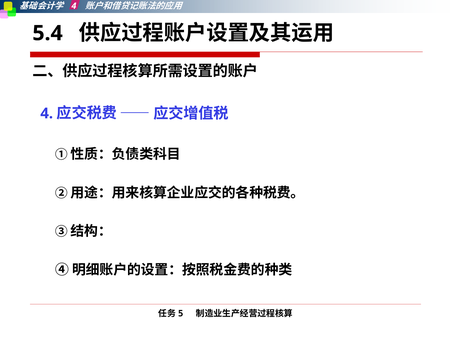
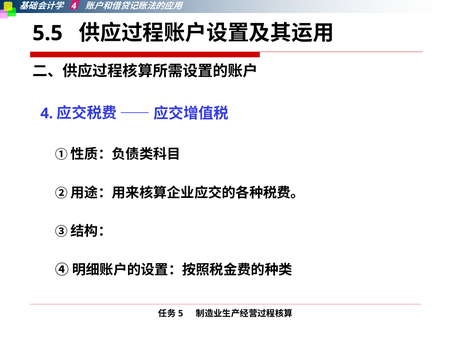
5.4: 5.4 -> 5.5 (48, 33)
